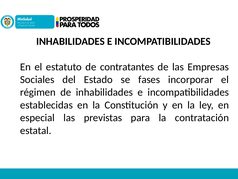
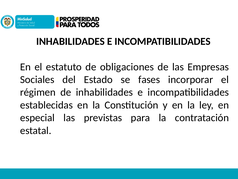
contratantes: contratantes -> obligaciones (127, 67)
